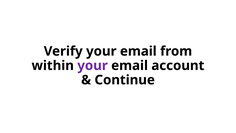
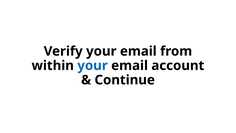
your colour: purple -> blue (93, 65)
